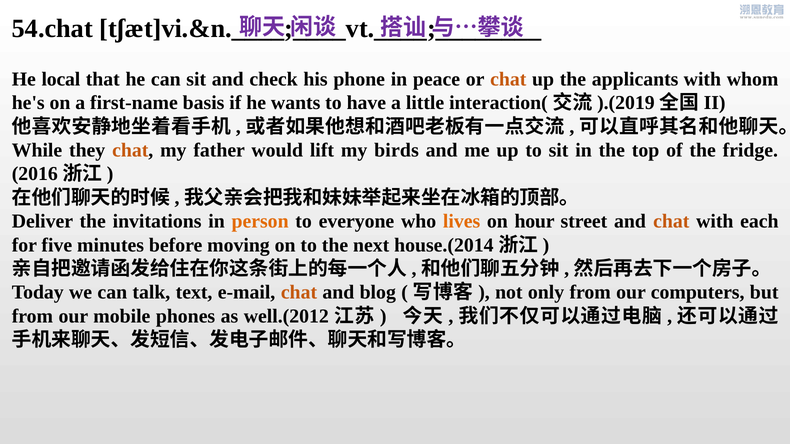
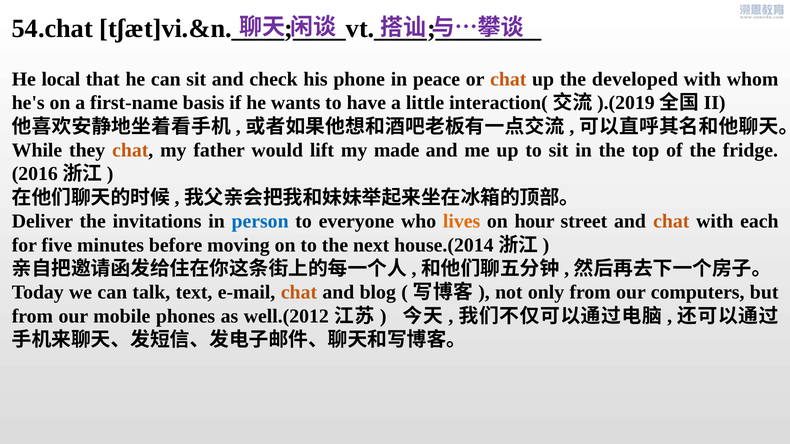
applicants: applicants -> developed (635, 79)
birds: birds -> made (397, 150)
person colour: orange -> blue (260, 222)
